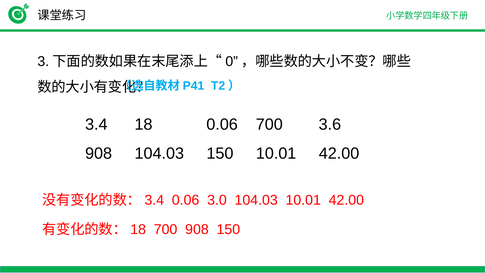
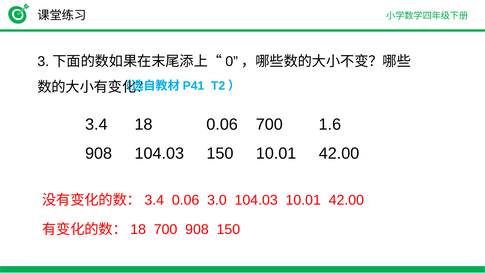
3.6: 3.6 -> 1.6 (330, 124)
